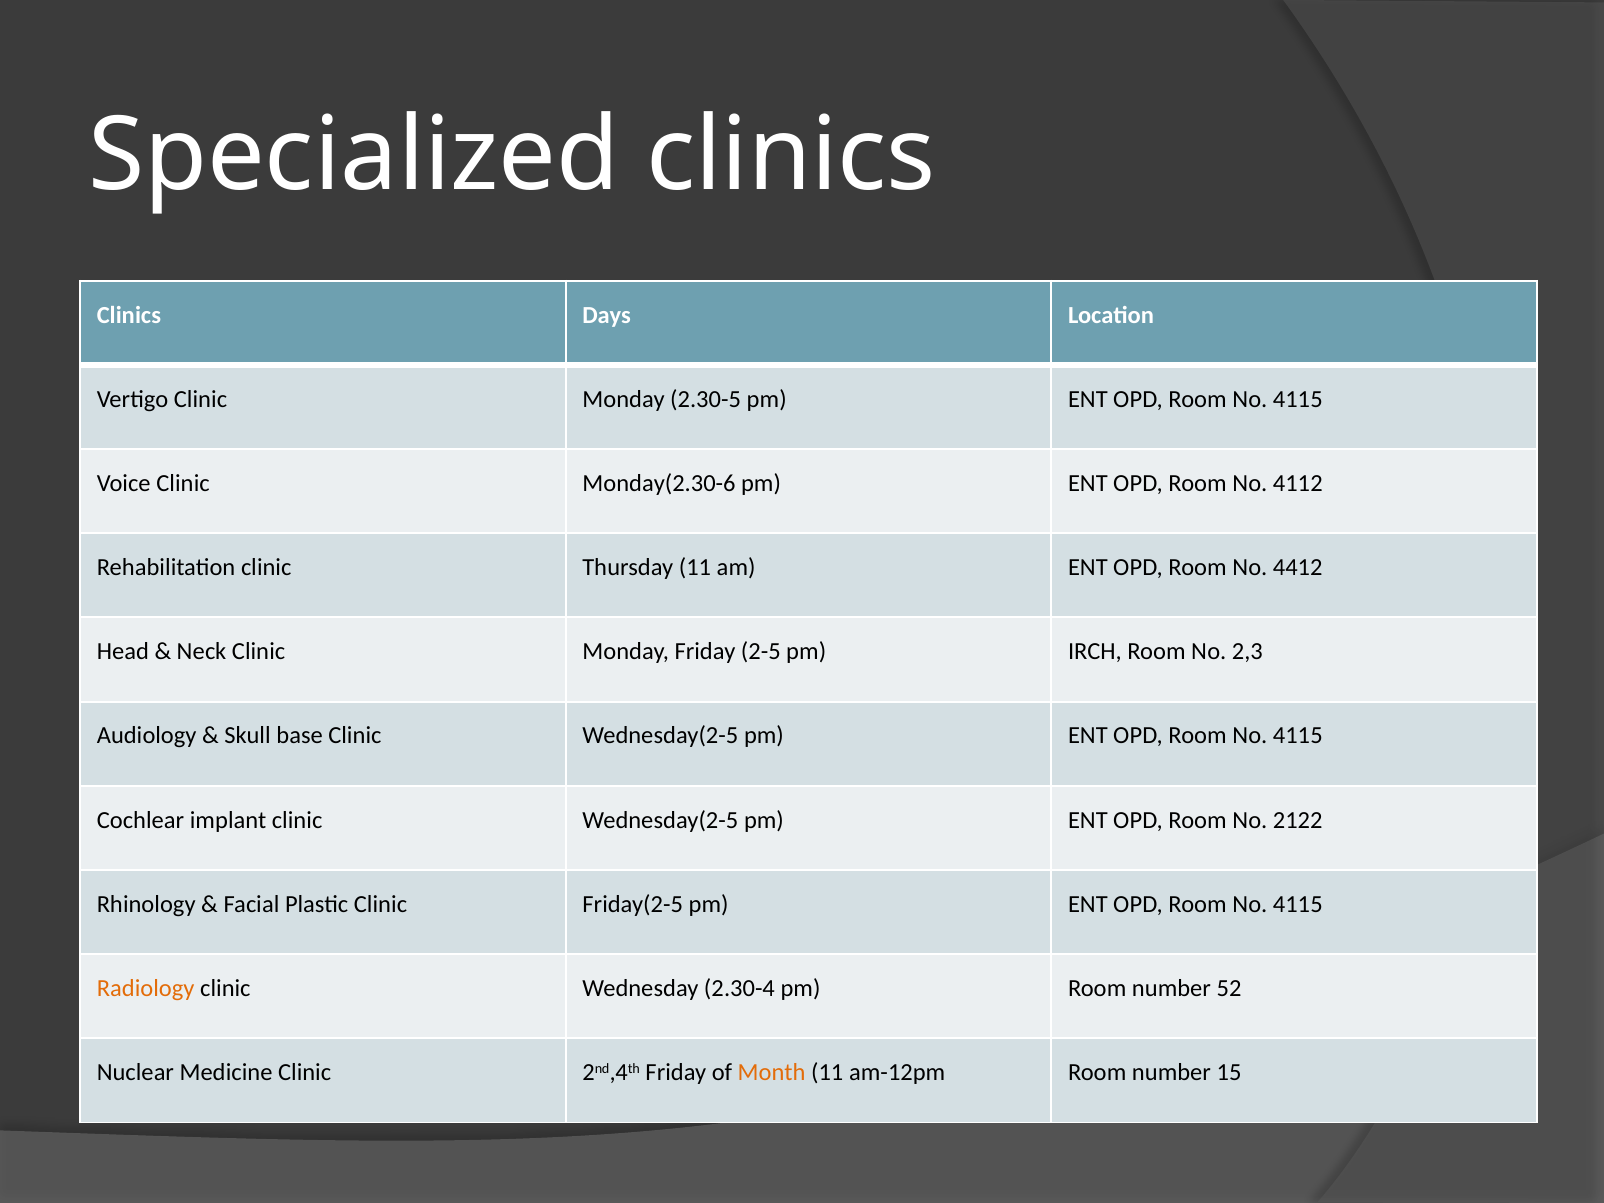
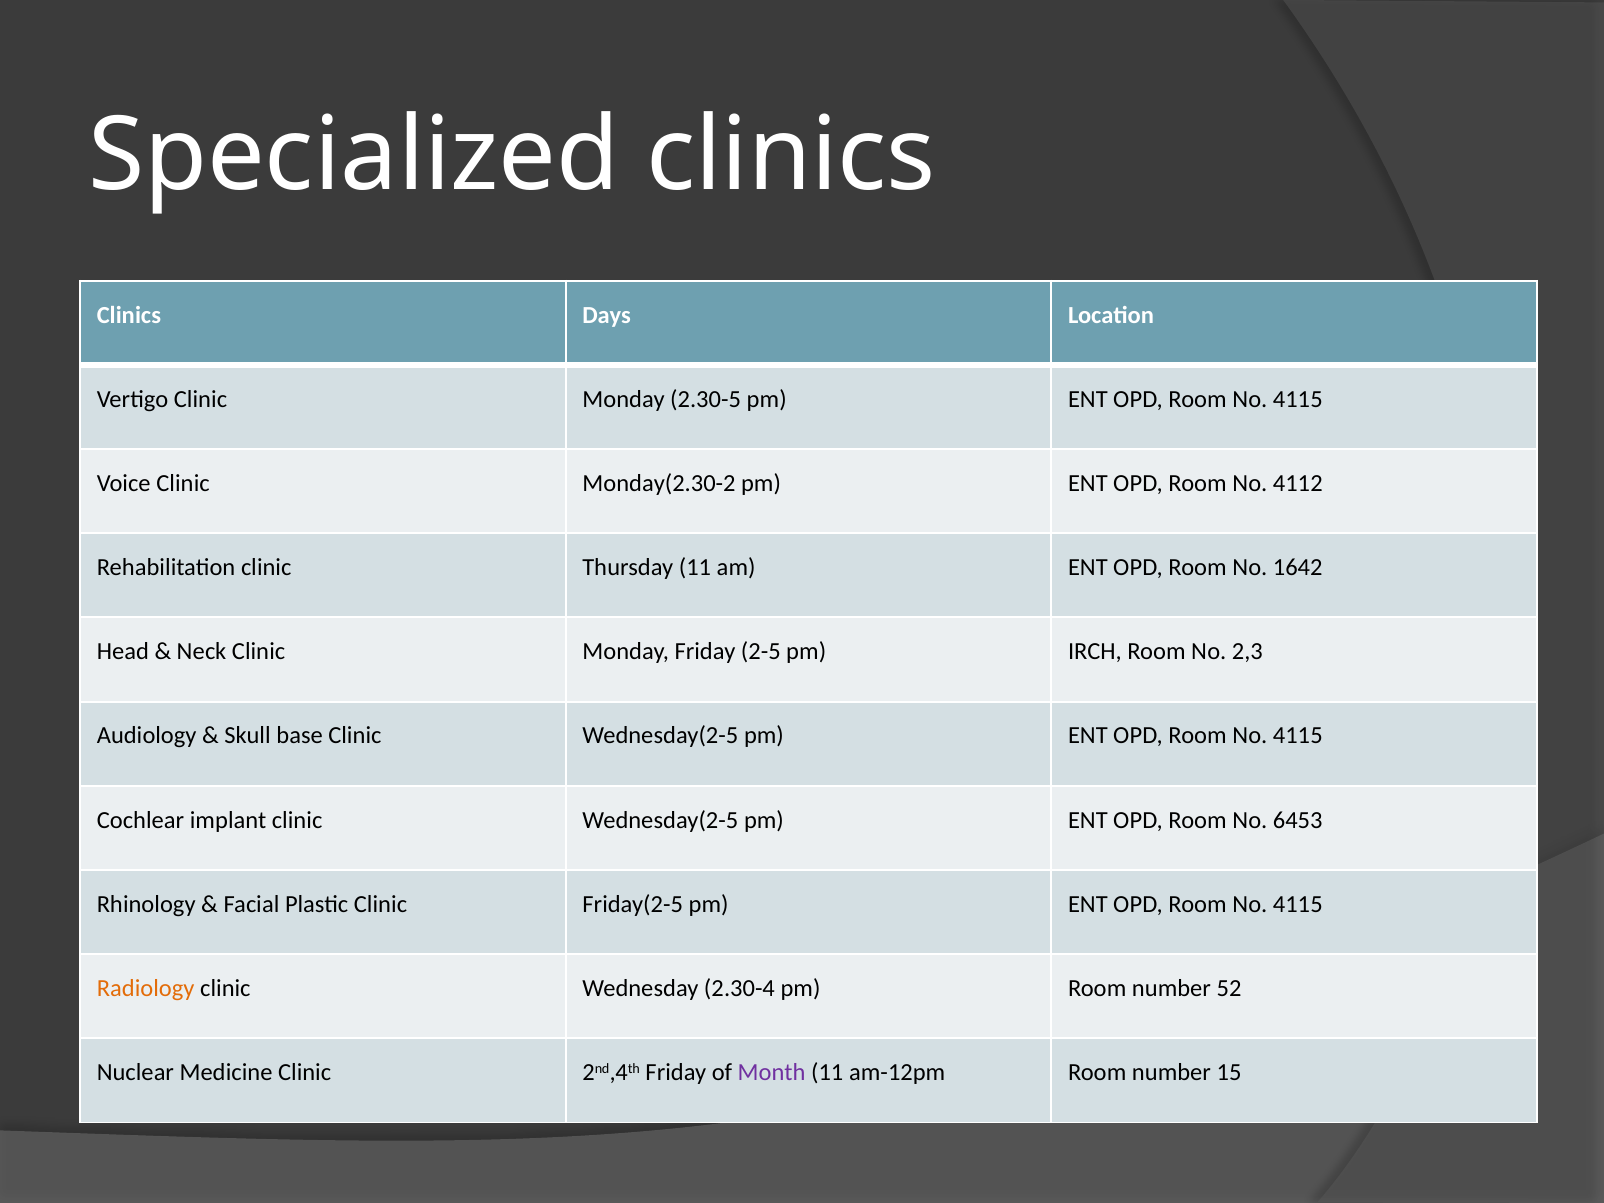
Monday(2.30-6: Monday(2.30-6 -> Monday(2.30-2 (659, 483)
4412: 4412 -> 1642 (1298, 567)
2122: 2122 -> 6453 (1298, 820)
Month colour: orange -> purple (772, 1073)
